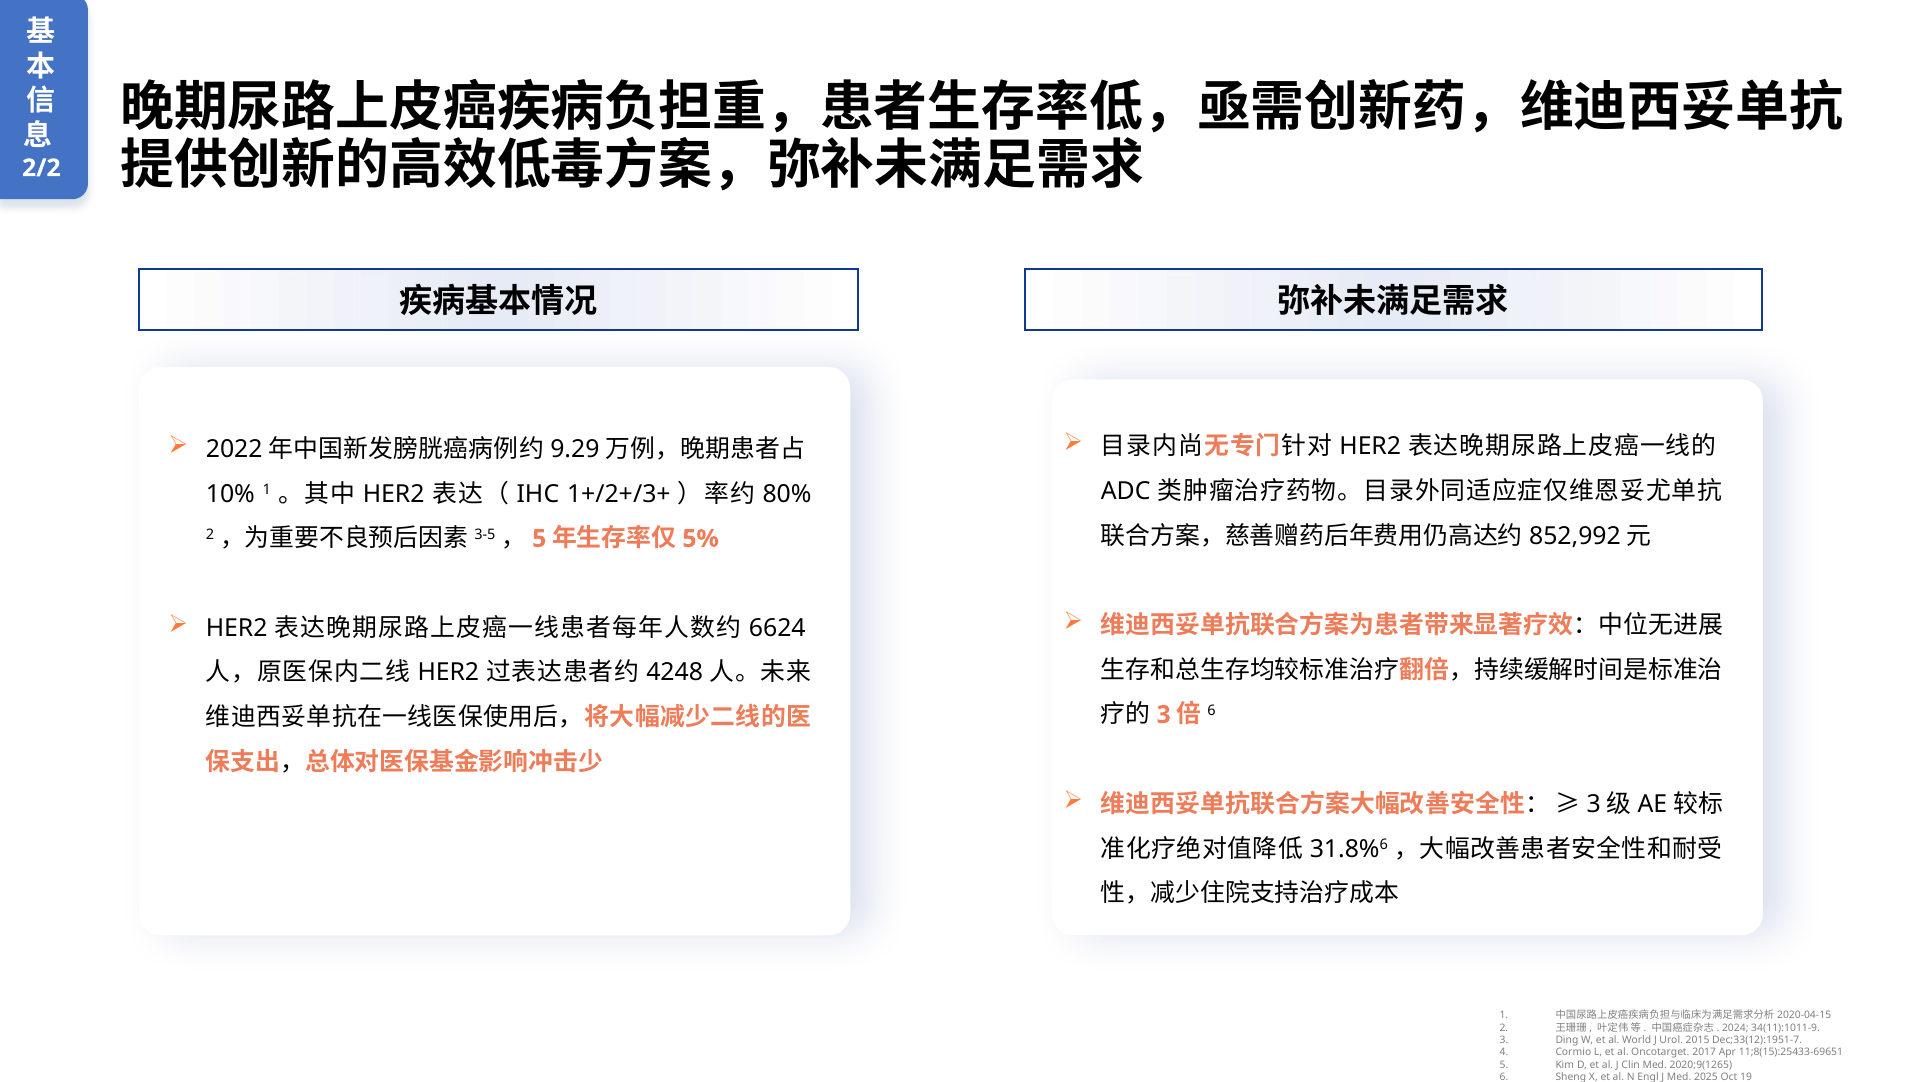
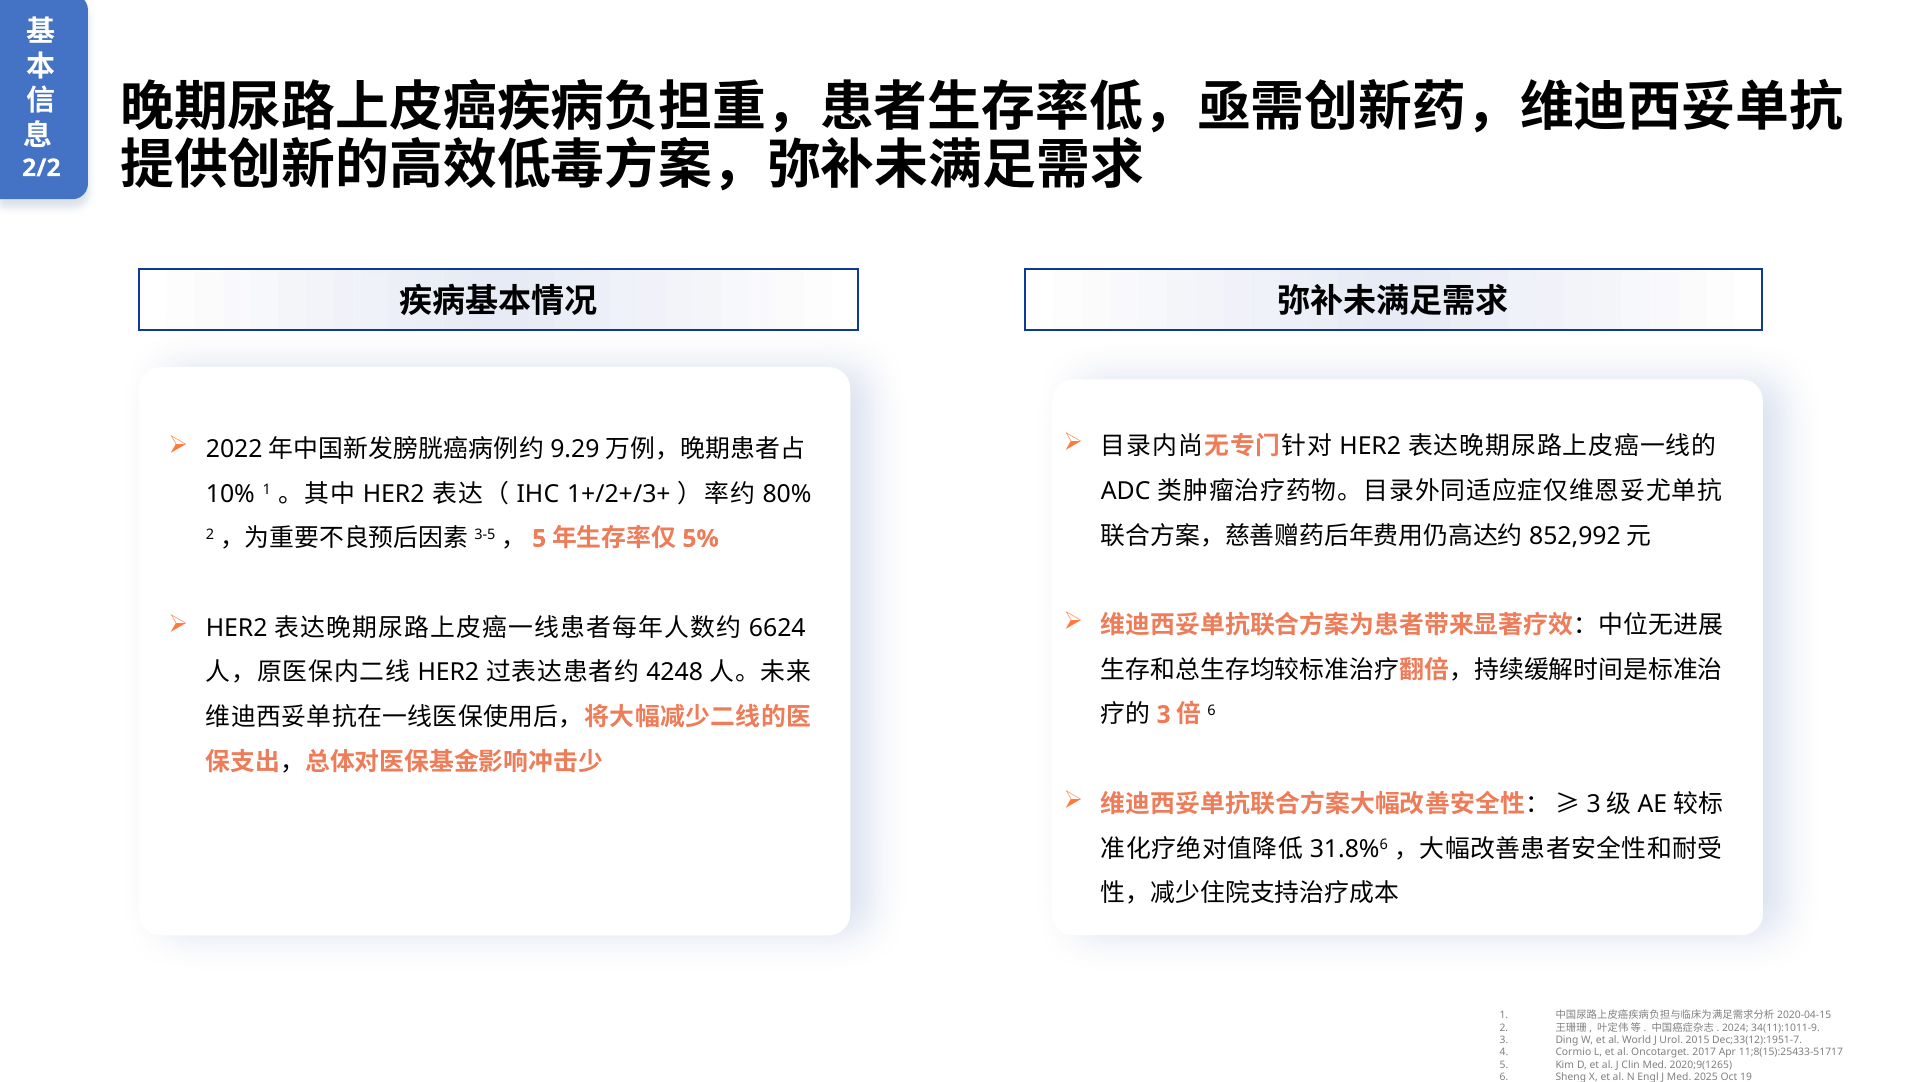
11;8(15):25433-69651: 11;8(15):25433-69651 -> 11;8(15):25433-51717 (1791, 1053)
